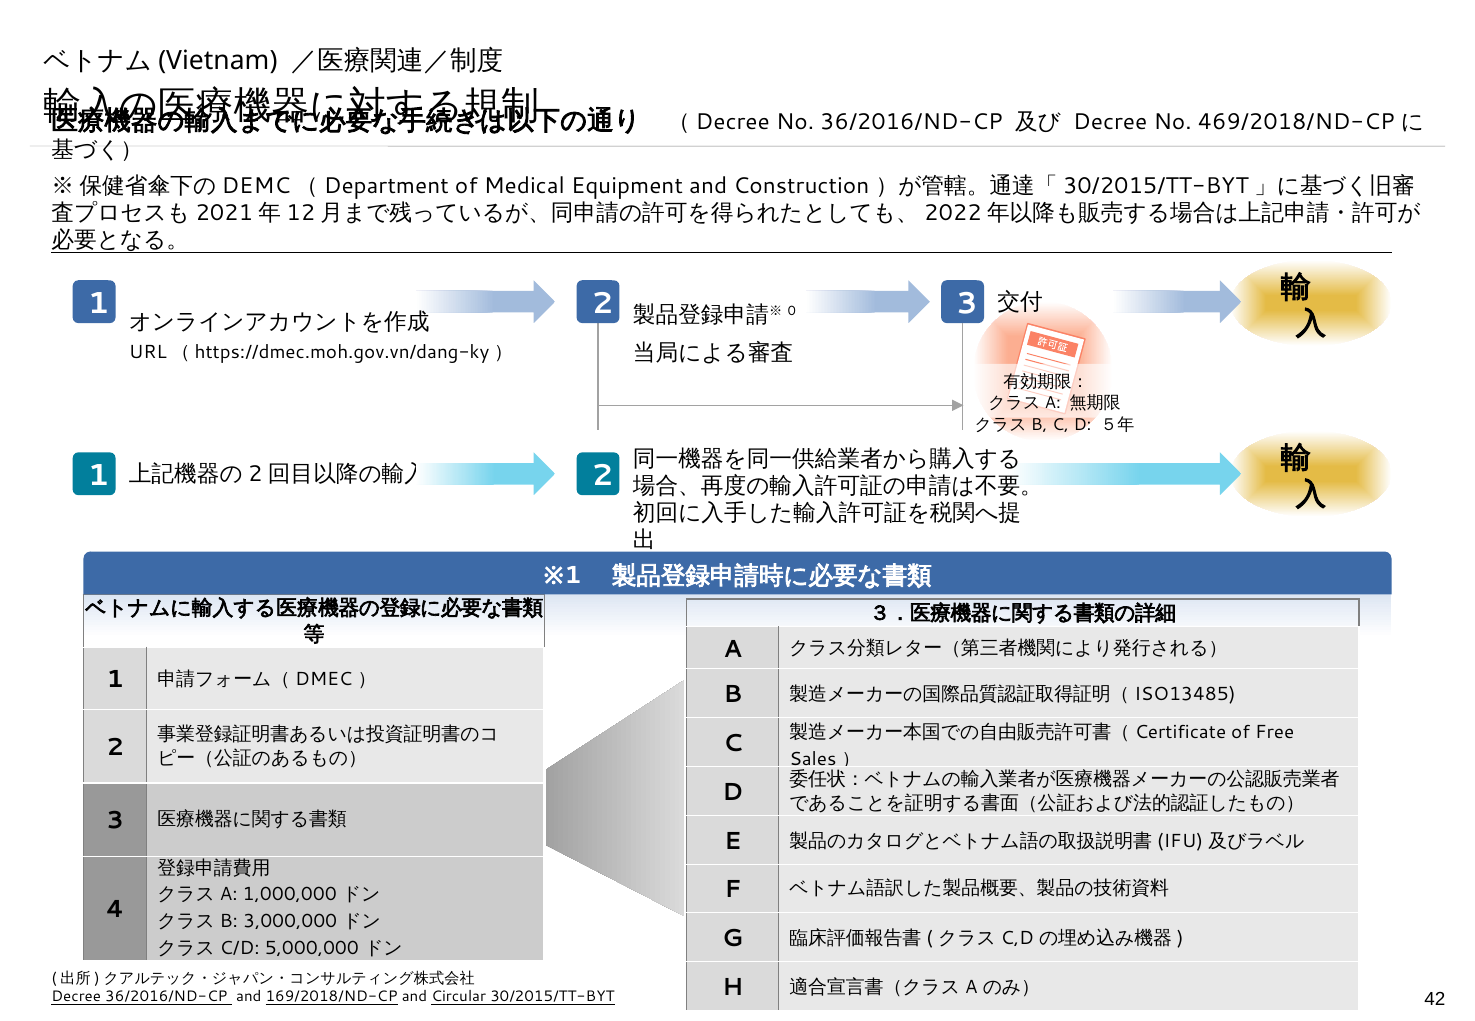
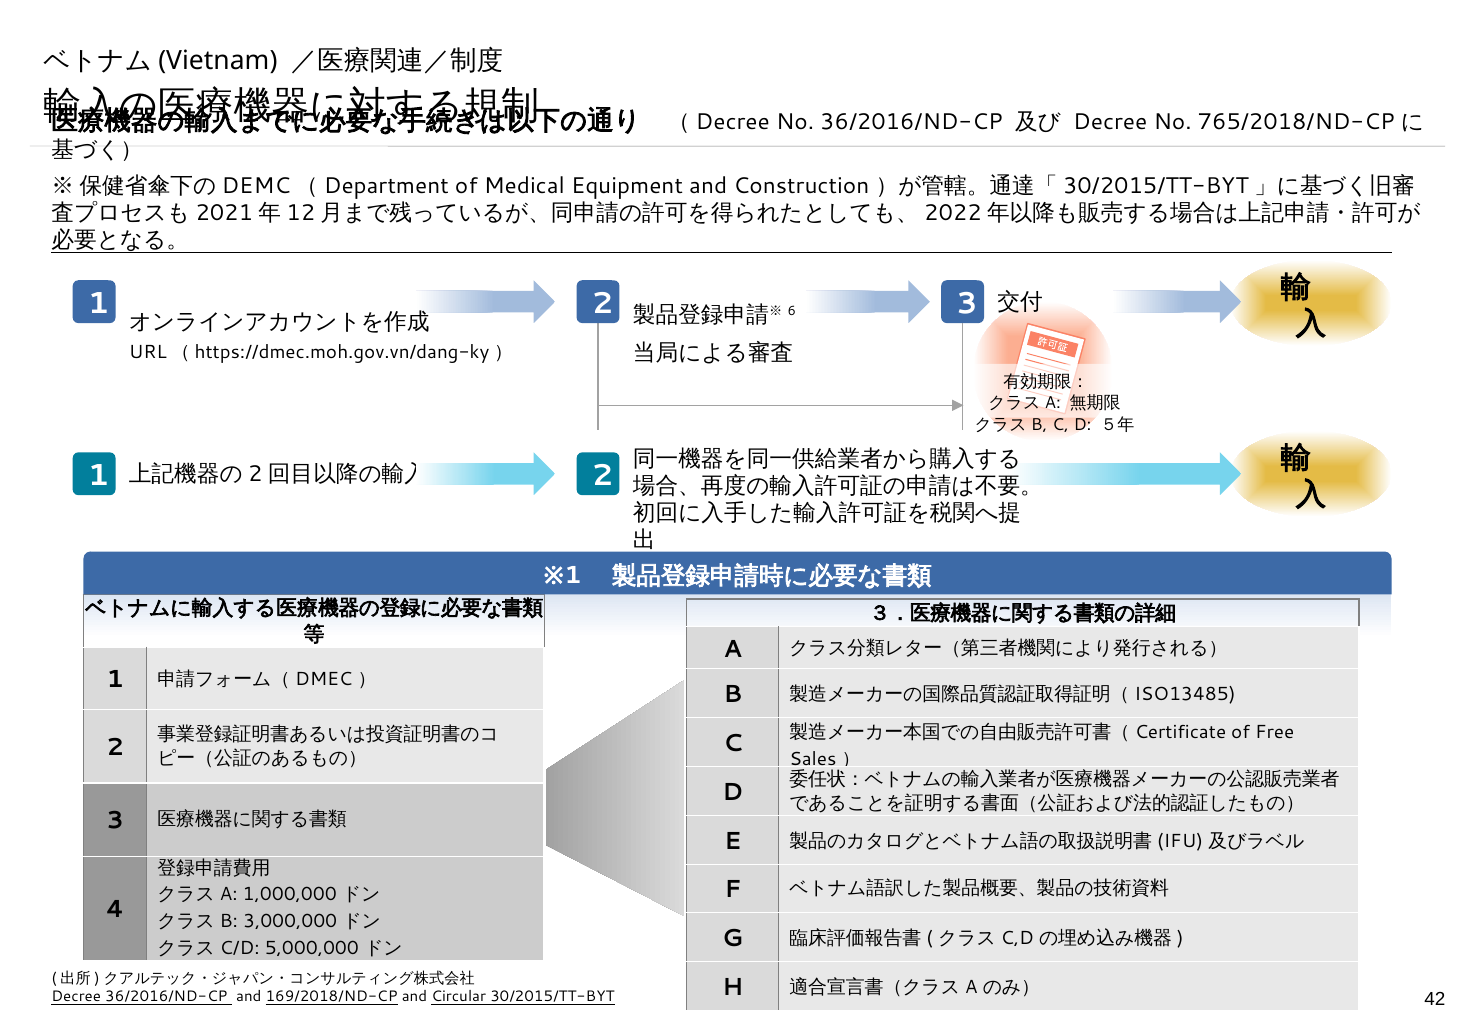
469/2018/ND-CP: 469/2018/ND-CP -> 765/2018/ND-CP (1296, 122)
0: 0 -> 6 (792, 311)
